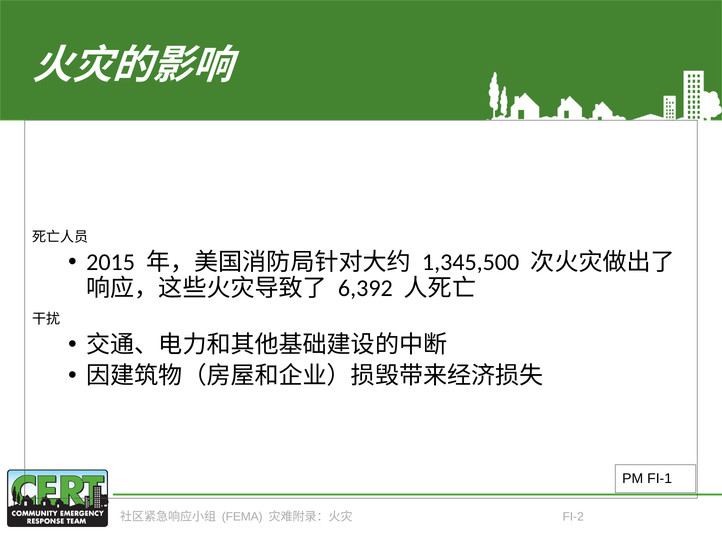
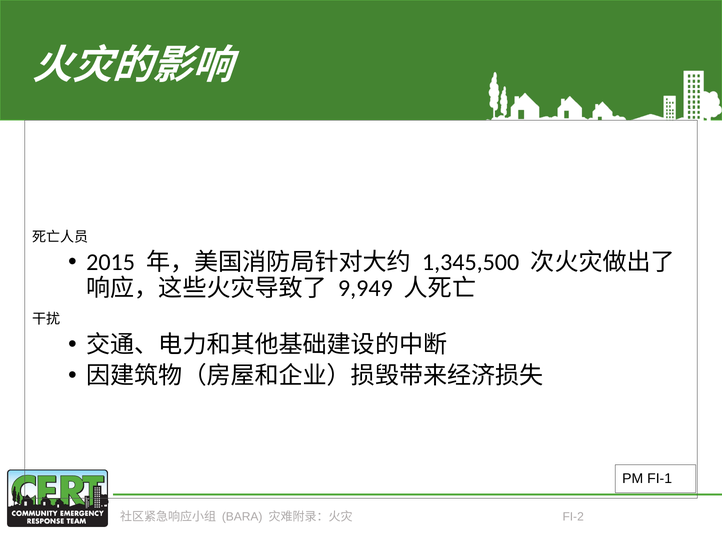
6,392: 6,392 -> 9,949 (365, 288)
FEMA: FEMA -> BARA (242, 516)
